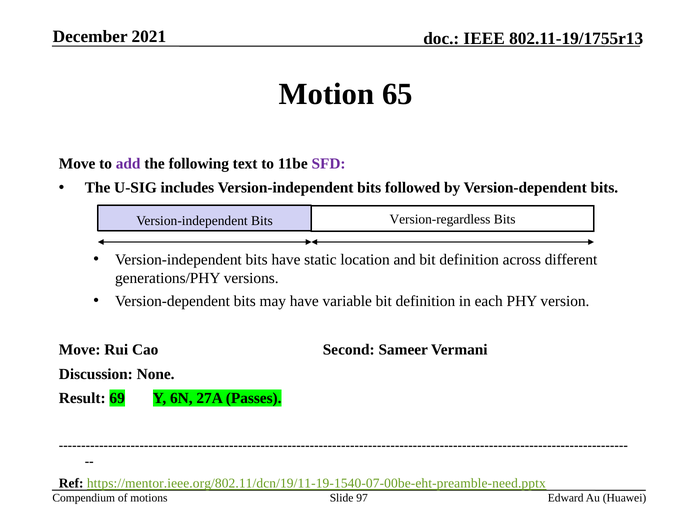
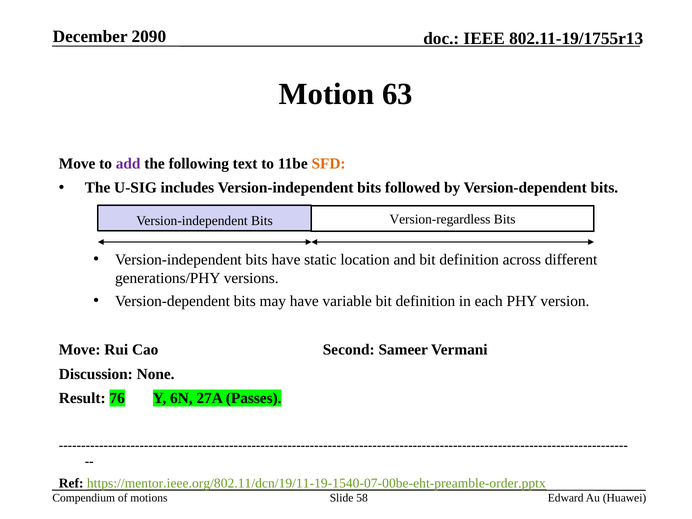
2021: 2021 -> 2090 (149, 37)
65: 65 -> 63 (398, 94)
SFD colour: purple -> orange (329, 164)
69: 69 -> 76 (117, 398)
https://mentor.ieee.org/802.11/dcn/19/11-19-1540-07-00be-eht-preamble-need.pptx: https://mentor.ieee.org/802.11/dcn/19/11-19-1540-07-00be-eht-preamble-need.pptx -> https://mentor.ieee.org/802.11/dcn/19/11-19-1540-07-00be-eht-preamble-order.pptx (316, 483)
97: 97 -> 58 (362, 498)
